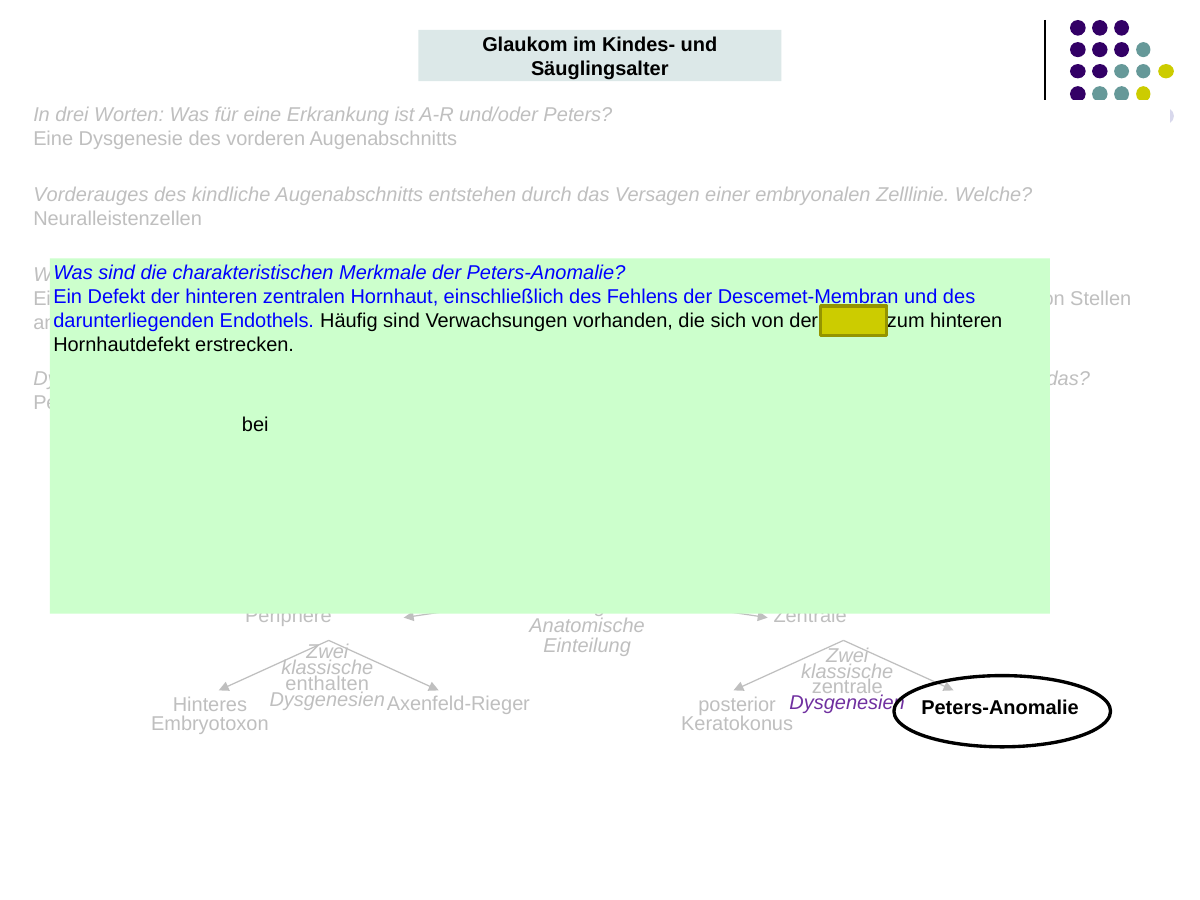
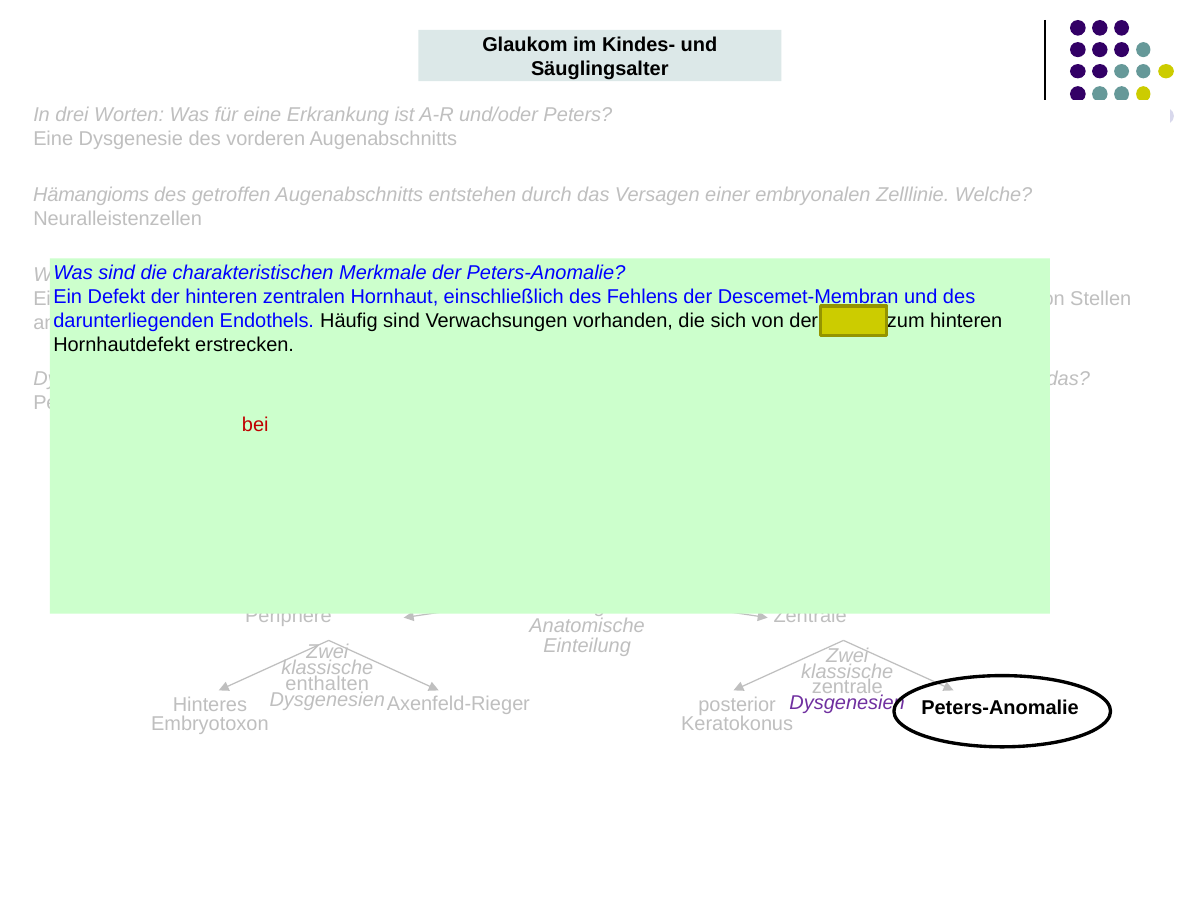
Vorderauges: Vorderauges -> Hämangioms (91, 195)
kindliche: kindliche -> getroffen (231, 195)
bei colour: black -> red (255, 425)
